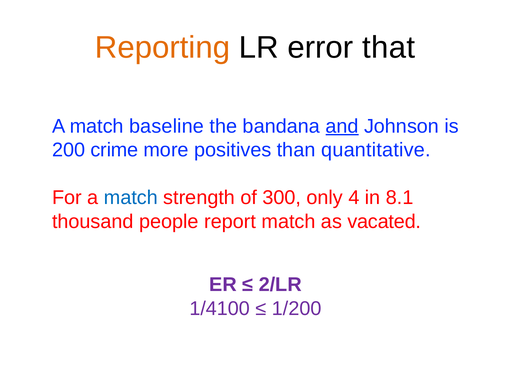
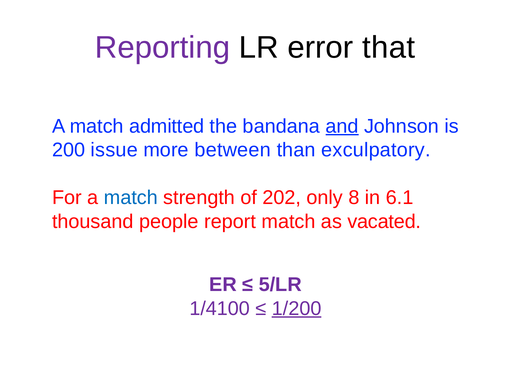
Reporting colour: orange -> purple (162, 48)
baseline: baseline -> admitted (167, 126)
crime: crime -> issue (114, 150)
positives: positives -> between (233, 150)
quantitative: quantitative -> exculpatory (376, 150)
300: 300 -> 202 (282, 198)
4: 4 -> 8 (354, 198)
8.1: 8.1 -> 6.1 (400, 198)
2/LR: 2/LR -> 5/LR (280, 285)
1/200 underline: none -> present (297, 309)
